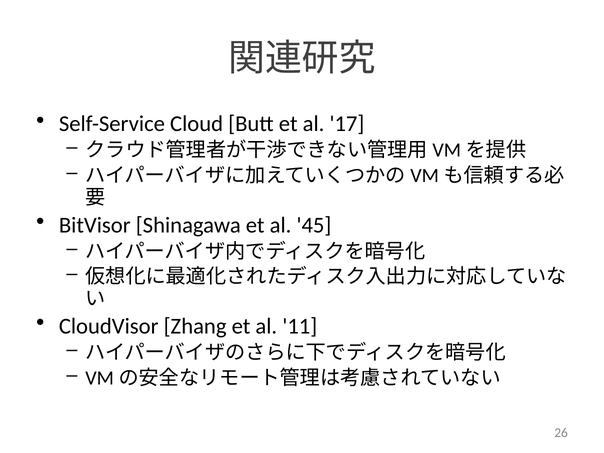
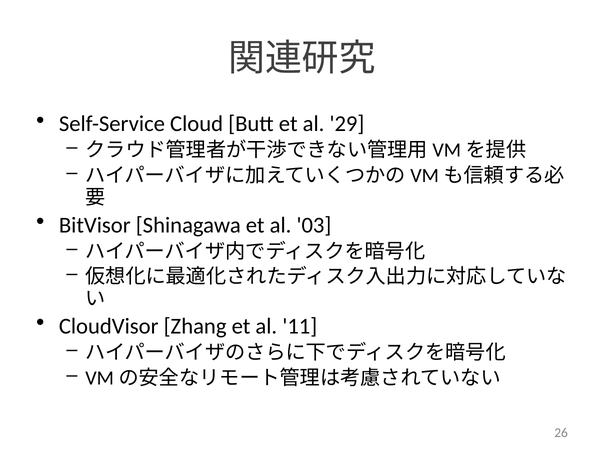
17: 17 -> 29 (347, 124)
45: 45 -> 03 (314, 225)
